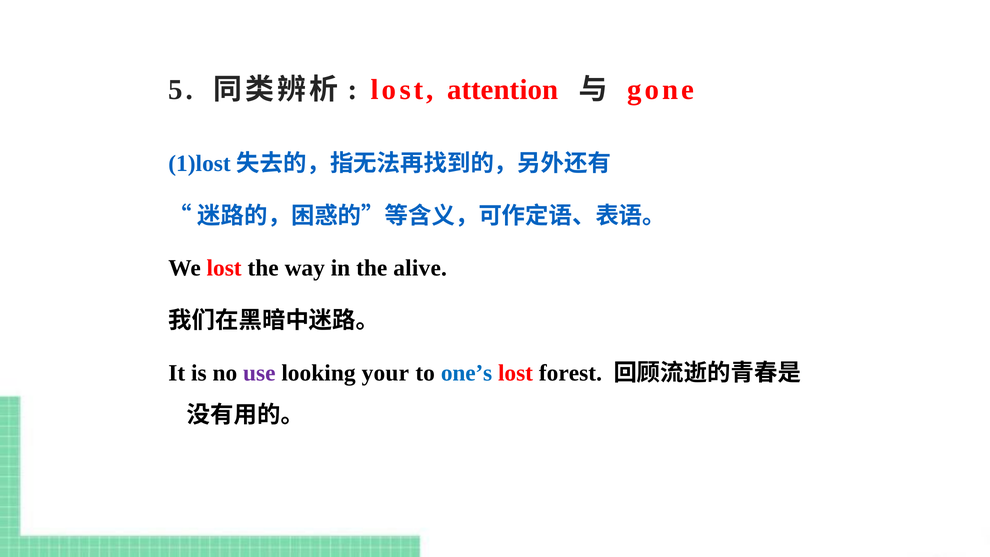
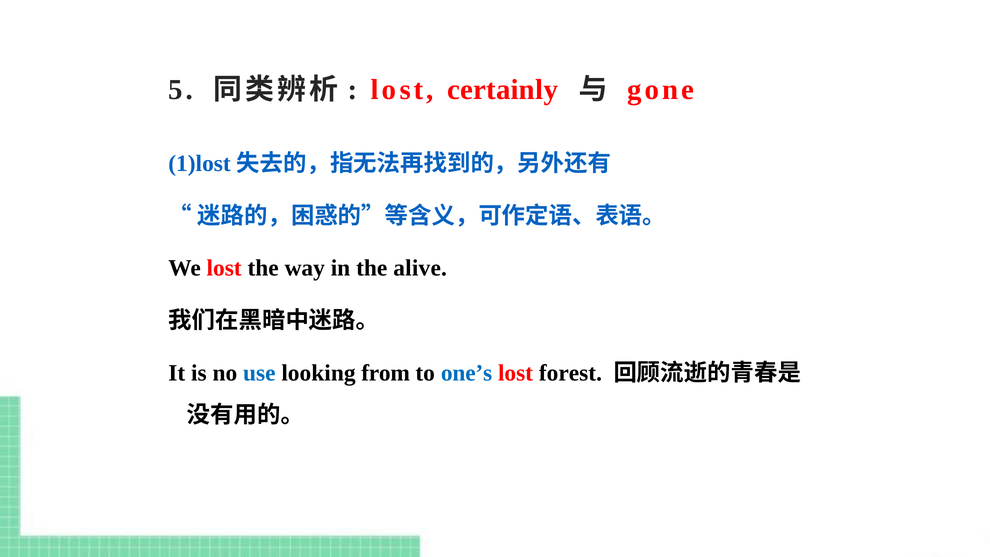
attention: attention -> certainly (503, 90)
use colour: purple -> blue (259, 373)
your: your -> from (386, 373)
